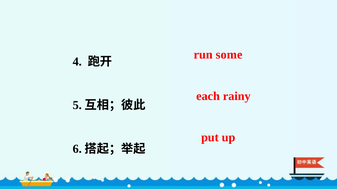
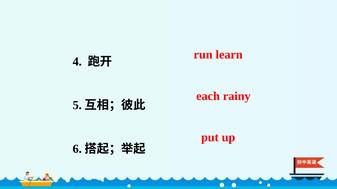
some: some -> learn (229, 55)
